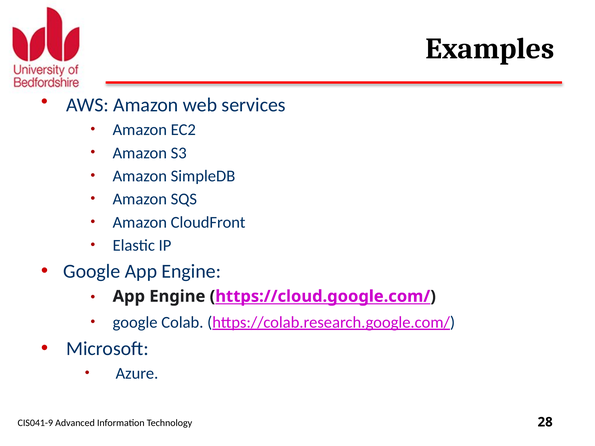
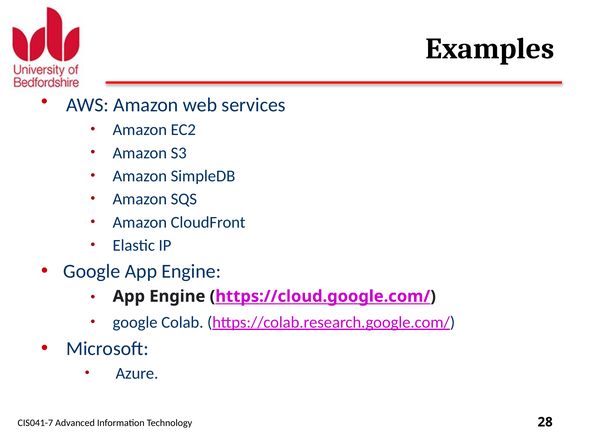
CIS041-9: CIS041-9 -> CIS041-7 (35, 423)
